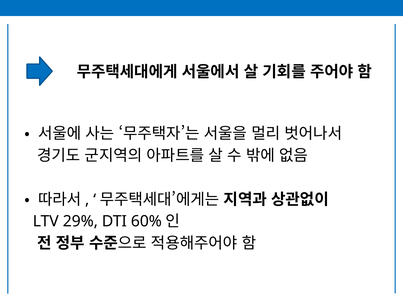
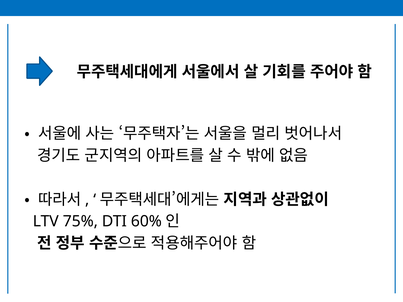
29%: 29% -> 75% (80, 222)
